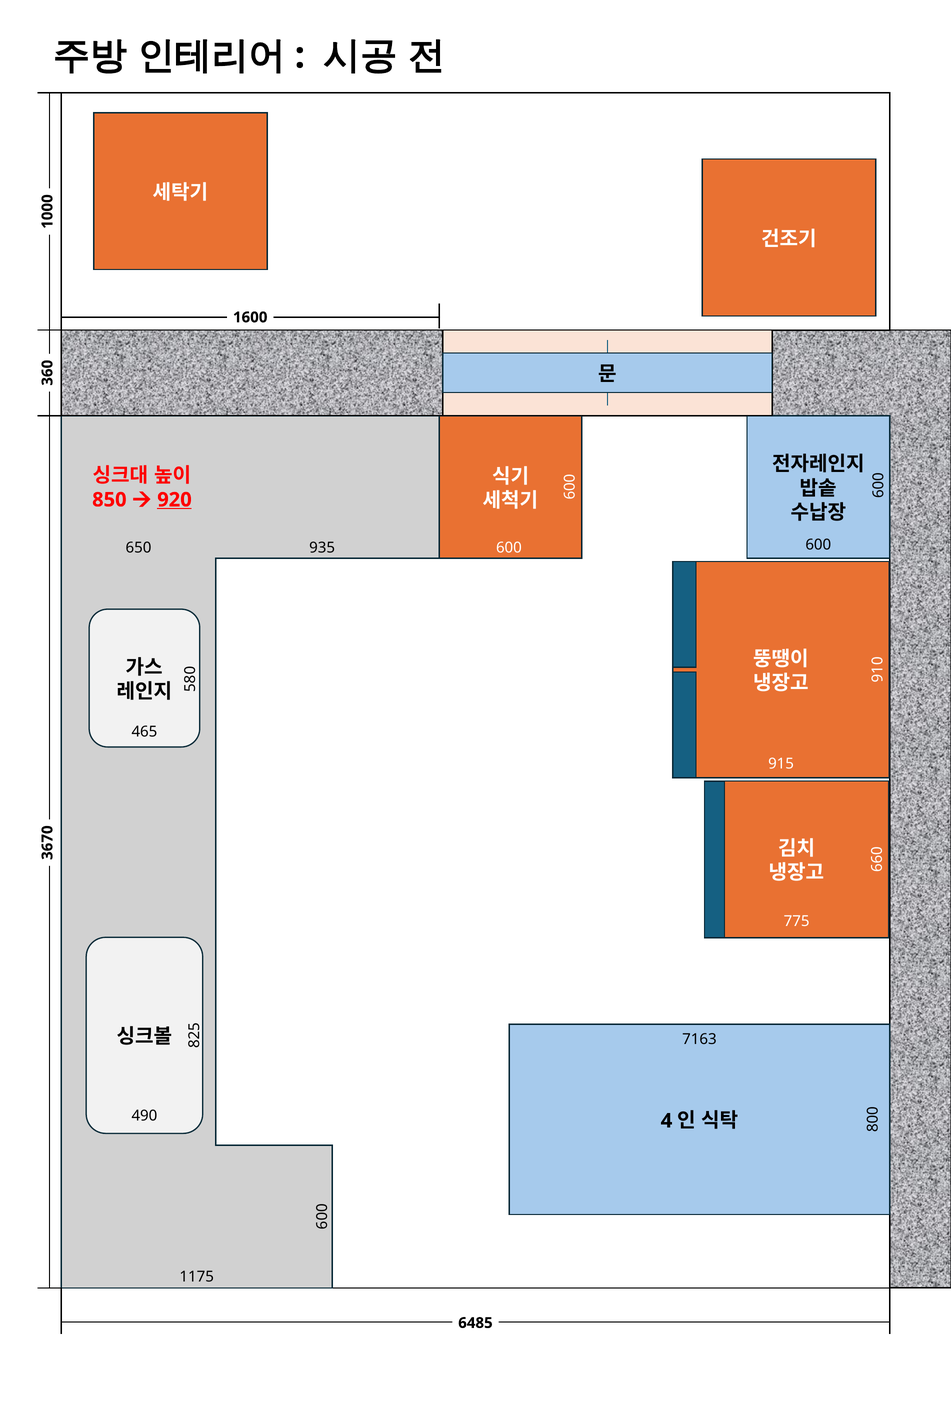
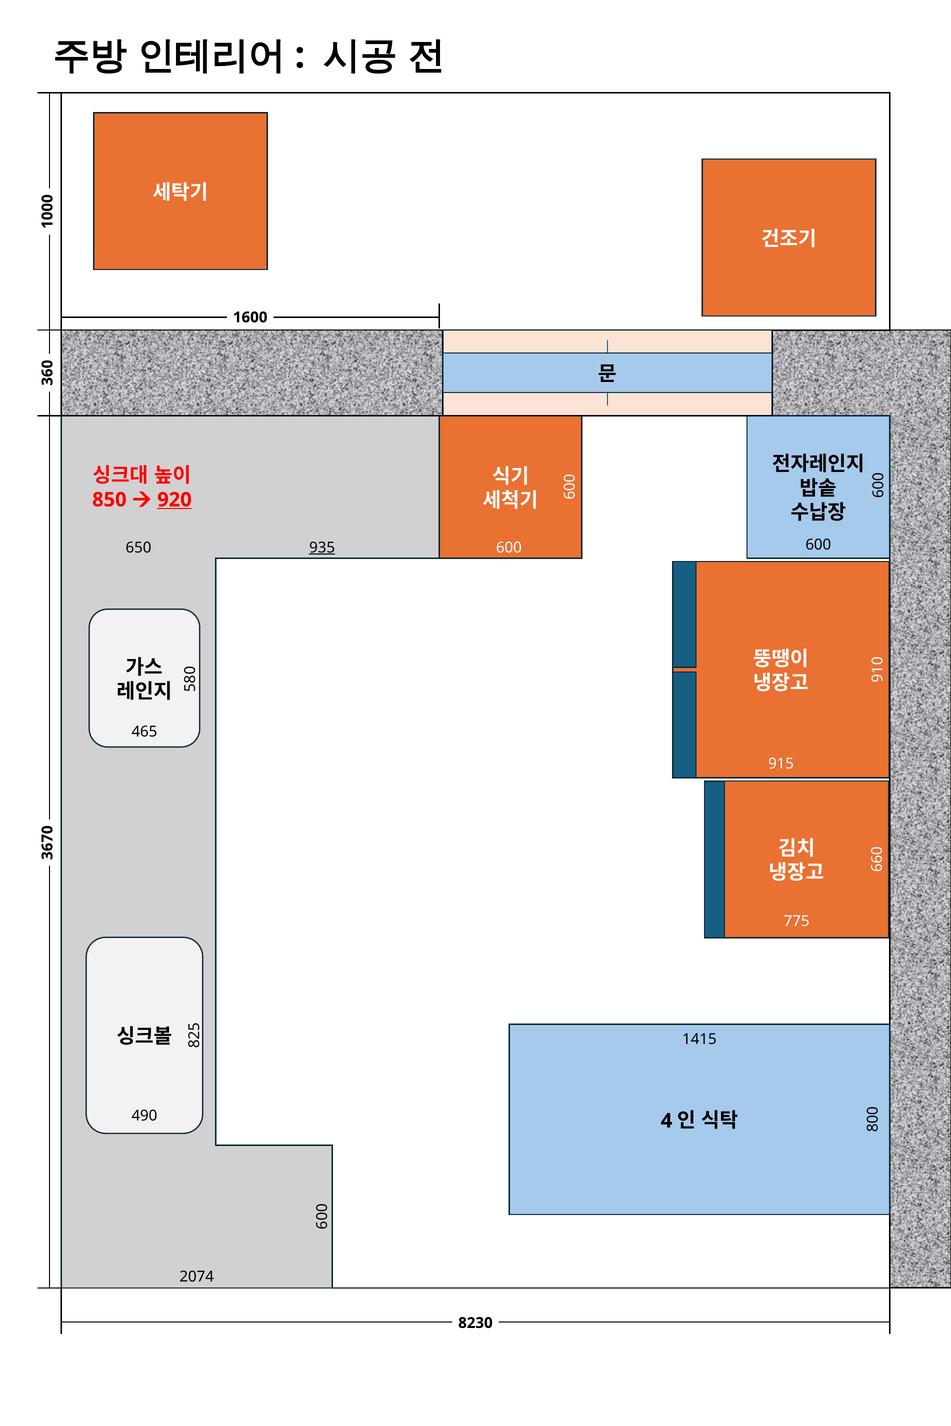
935 underline: none -> present (322, 548)
7163: 7163 -> 1415 (699, 1040)
1175: 1175 -> 2074 (197, 1277)
6485: 6485 -> 8230 (475, 1323)
